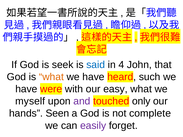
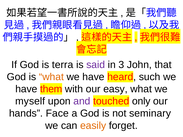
seek: seek -> terra (63, 65)
said colour: blue -> purple (96, 65)
4: 4 -> 3 (121, 65)
were: were -> them (51, 89)
Seen: Seen -> Face (57, 114)
complete: complete -> seminary (150, 114)
easily colour: purple -> orange (93, 126)
